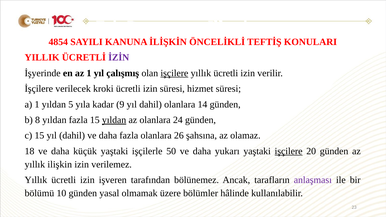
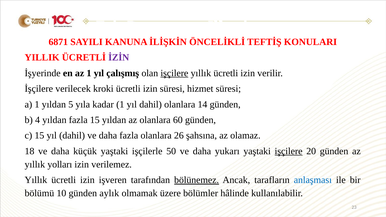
4854: 4854 -> 6871 (58, 42)
kadar 9: 9 -> 1 (120, 104)
8: 8 -> 4 (38, 120)
yıldan underline: present -> none (114, 120)
24: 24 -> 60 (178, 120)
ilişkin: ilişkin -> yolları (60, 164)
bölünemez underline: none -> present (197, 180)
anlaşması colour: purple -> blue (313, 180)
yasal: yasal -> aylık (109, 193)
